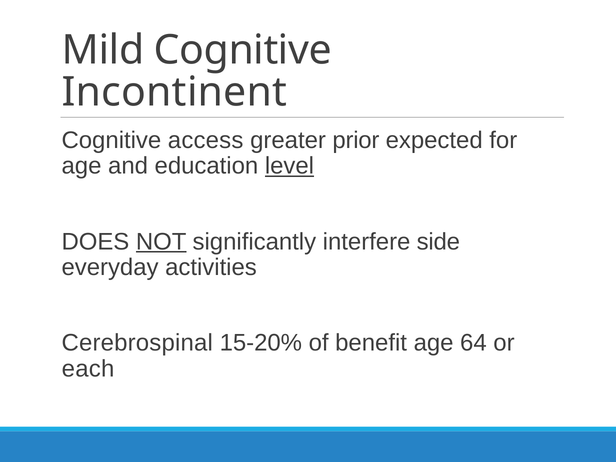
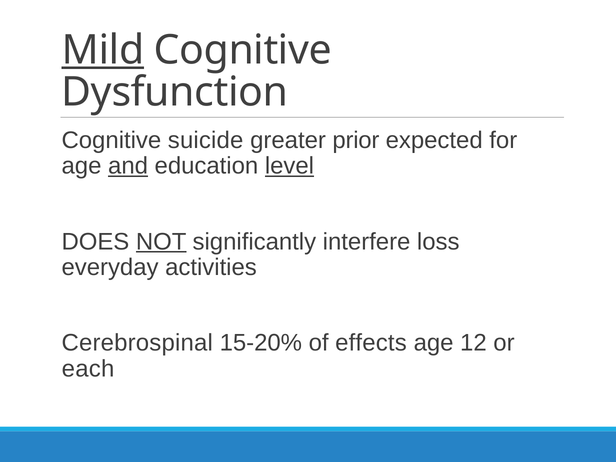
Mild underline: none -> present (103, 50)
Incontinent: Incontinent -> Dysfunction (175, 92)
access: access -> suicide (206, 140)
and underline: none -> present (128, 166)
side: side -> loss (438, 242)
benefit: benefit -> effects (371, 343)
64: 64 -> 12 (473, 343)
